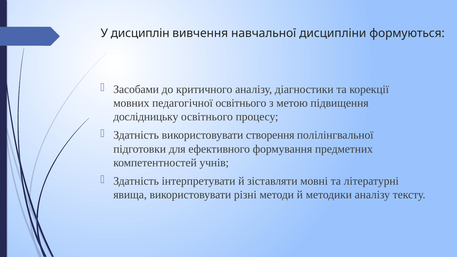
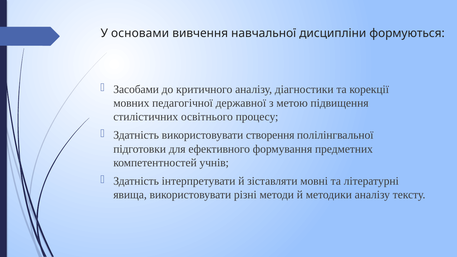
дисциплін: дисциплін -> основами (140, 33)
педагогічної освітнього: освітнього -> державної (241, 103)
дослідницьку: дослідницьку -> стилістичних (146, 117)
